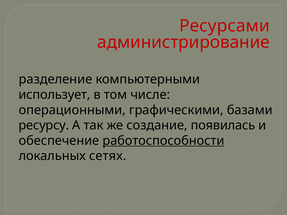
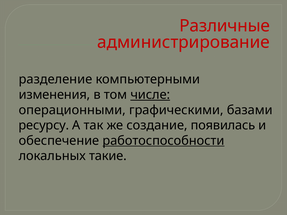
Ресурсами: Ресурсами -> Различные (225, 26)
использует: использует -> изменения (54, 95)
числе underline: none -> present (150, 95)
сетях: сетях -> такие (108, 156)
